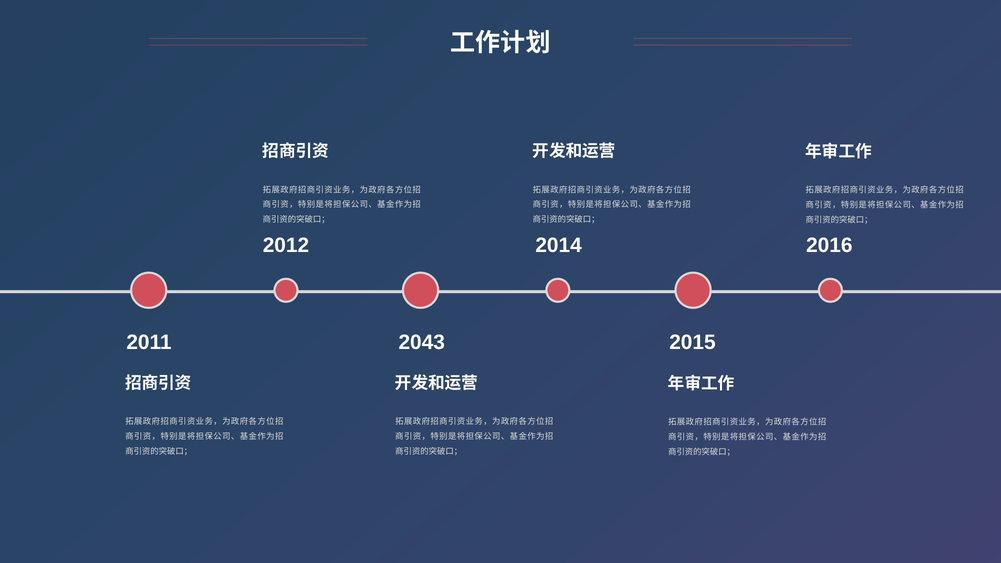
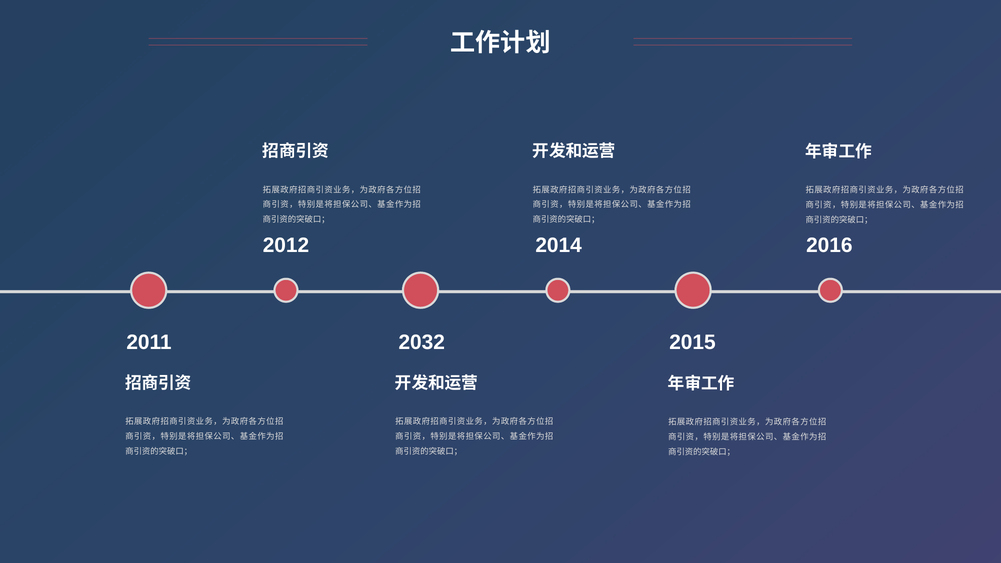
2043: 2043 -> 2032 (422, 343)
